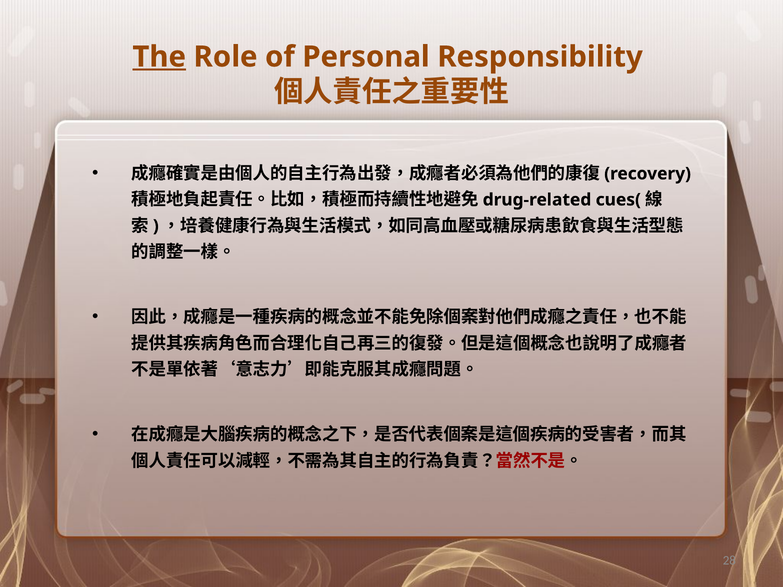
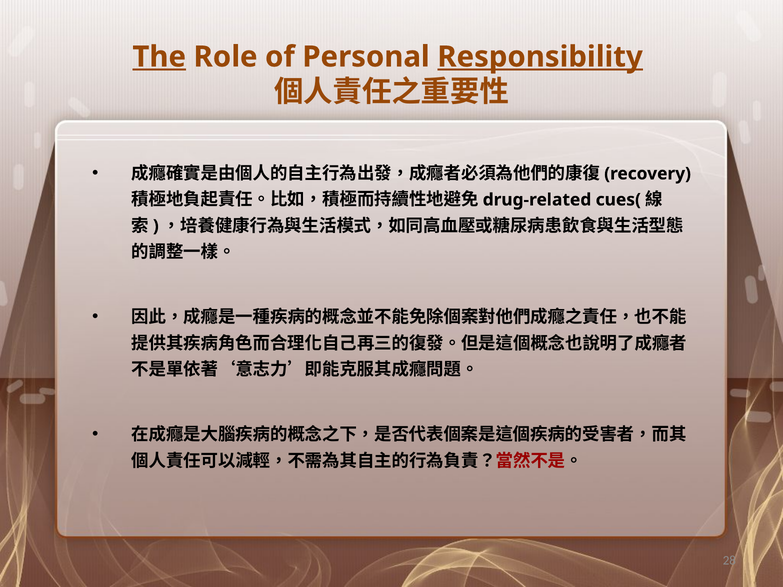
Responsibility underline: none -> present (540, 57)
